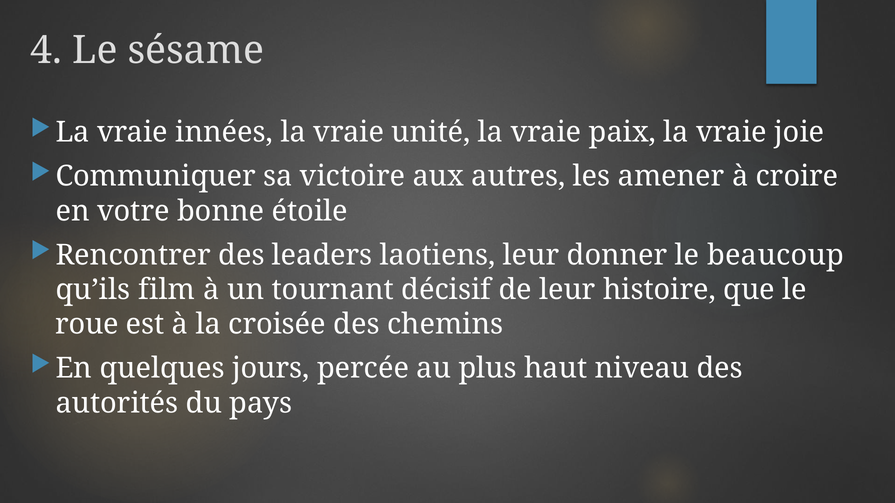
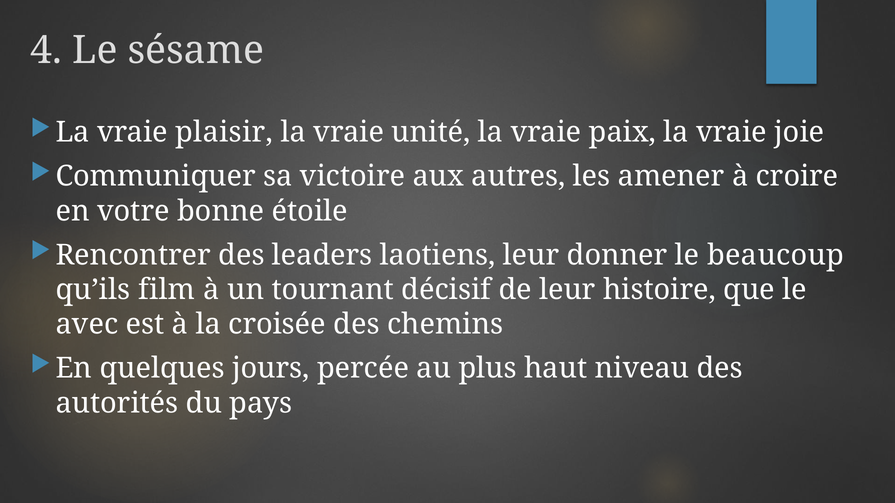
innées: innées -> plaisir (224, 133)
roue: roue -> avec (87, 325)
